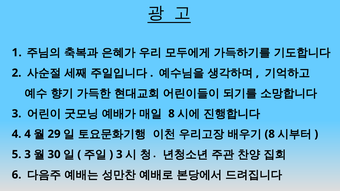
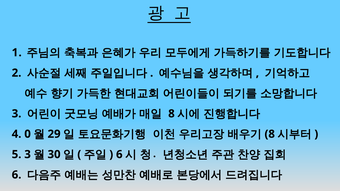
4 4: 4 -> 0 (28, 134)
3: 3 -> 6 (119, 155)
